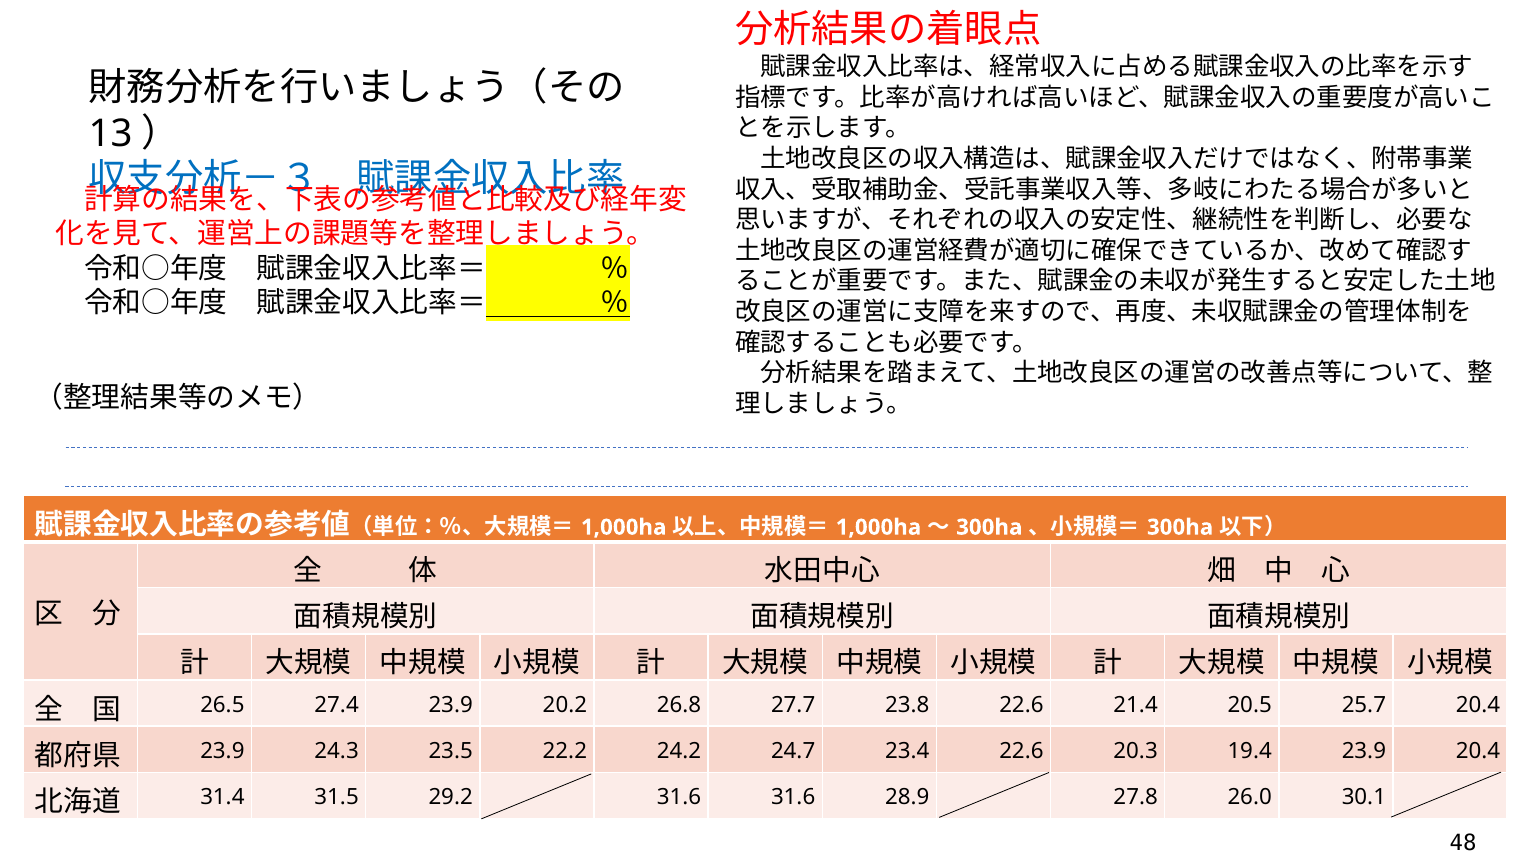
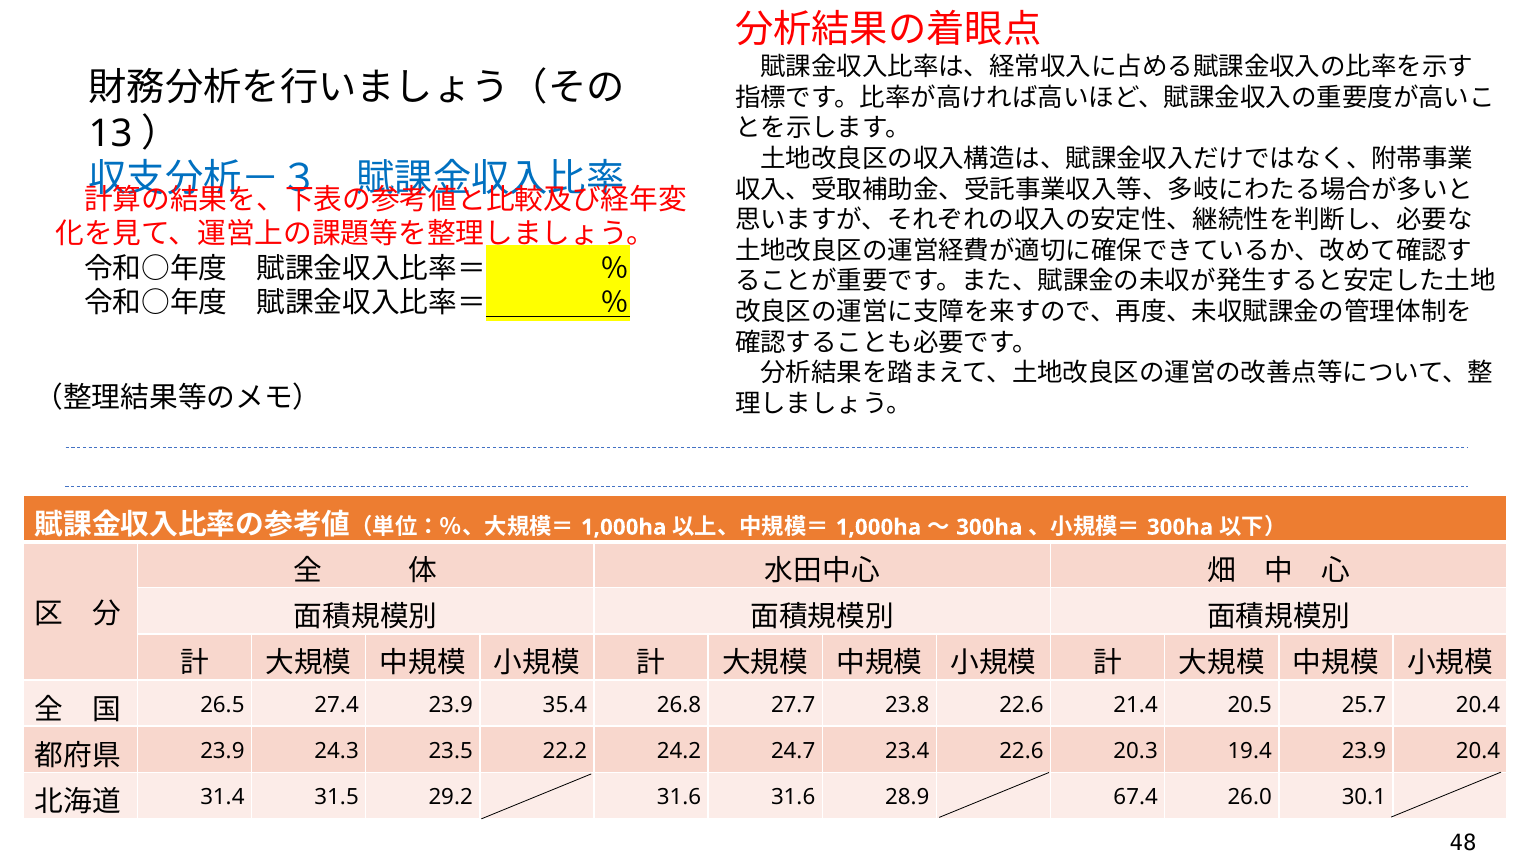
20.2: 20.2 -> 35.4 (565, 705)
27.8: 27.8 -> 67.4 (1136, 797)
